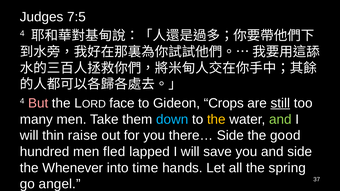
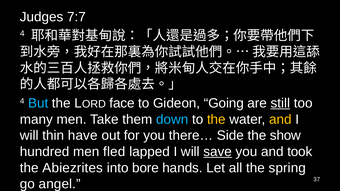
7:5: 7:5 -> 7:7 (77, 17)
But colour: pink -> light blue (38, 103)
Crops: Crops -> Going (224, 103)
and colour: light green -> yellow (280, 119)
raise: raise -> have (83, 136)
good: good -> show (285, 136)
save underline: none -> present (218, 152)
and side: side -> took (300, 152)
Whenever: Whenever -> Abiezrites (73, 168)
time: time -> bore (145, 168)
